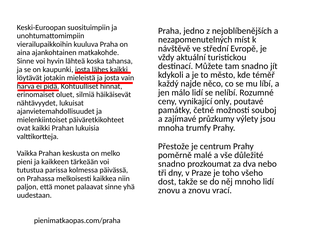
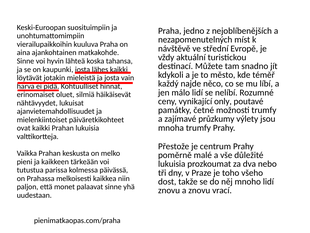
možnosti souboj: souboj -> trumfy (264, 110)
snadno: snadno -> lukuisia (172, 164)
